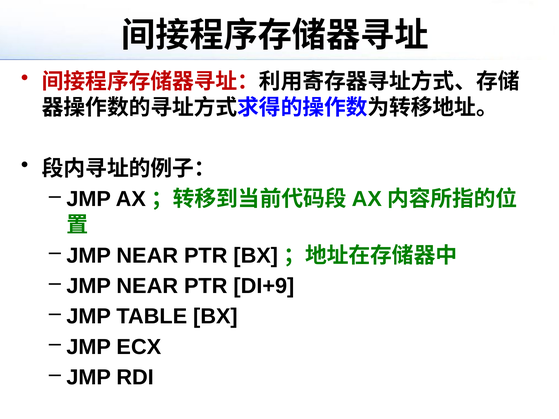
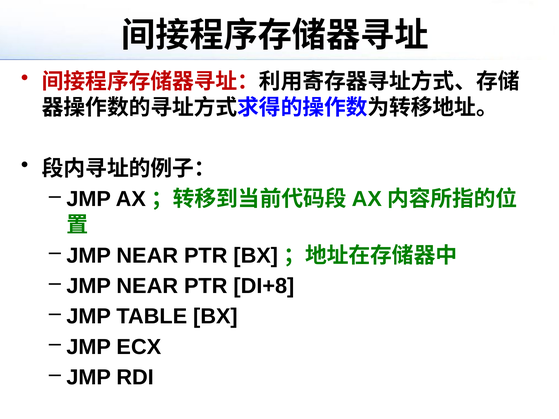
DI+9: DI+9 -> DI+8 (264, 286)
